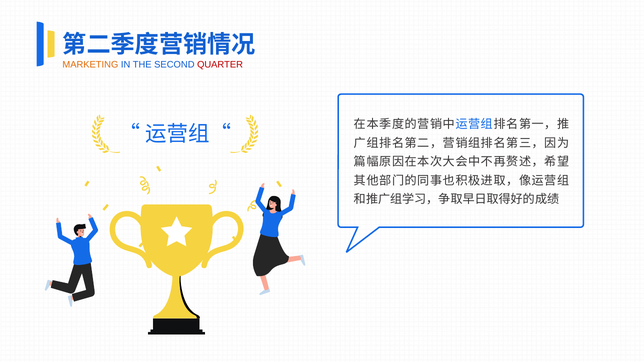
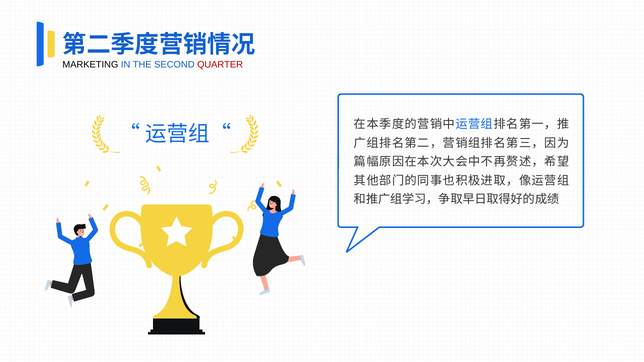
MARKETING colour: orange -> black (90, 65)
